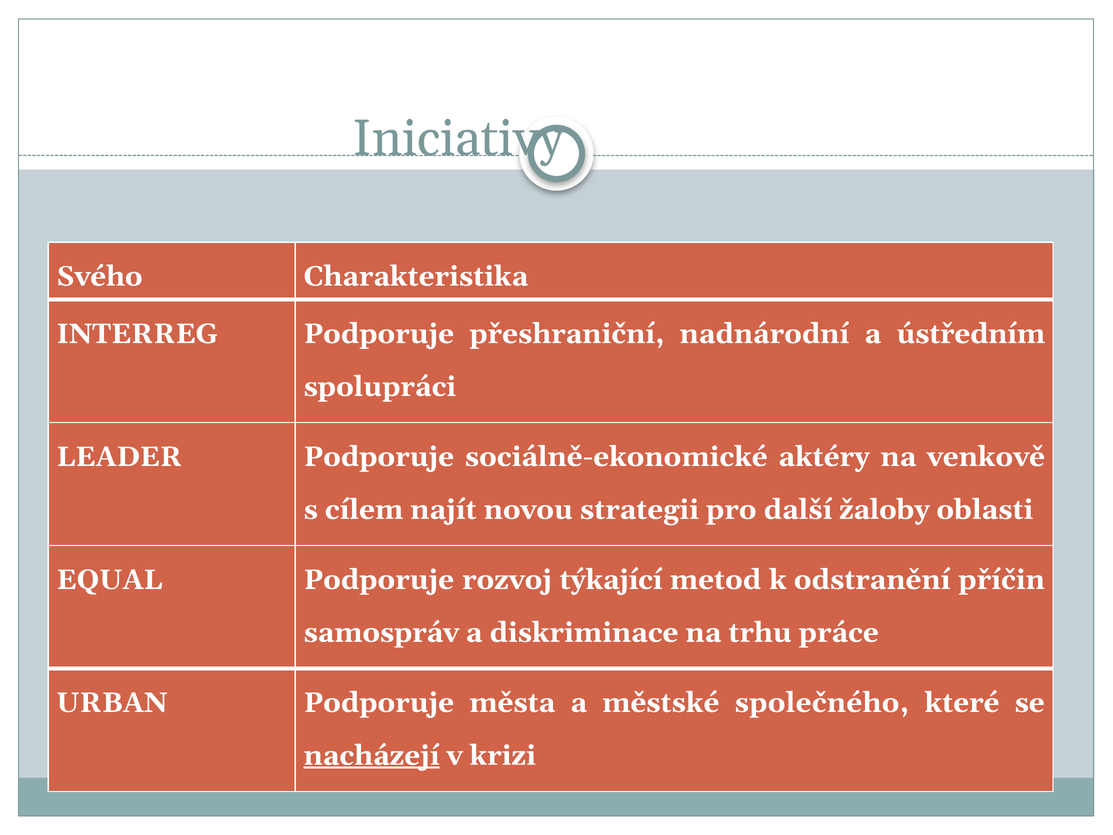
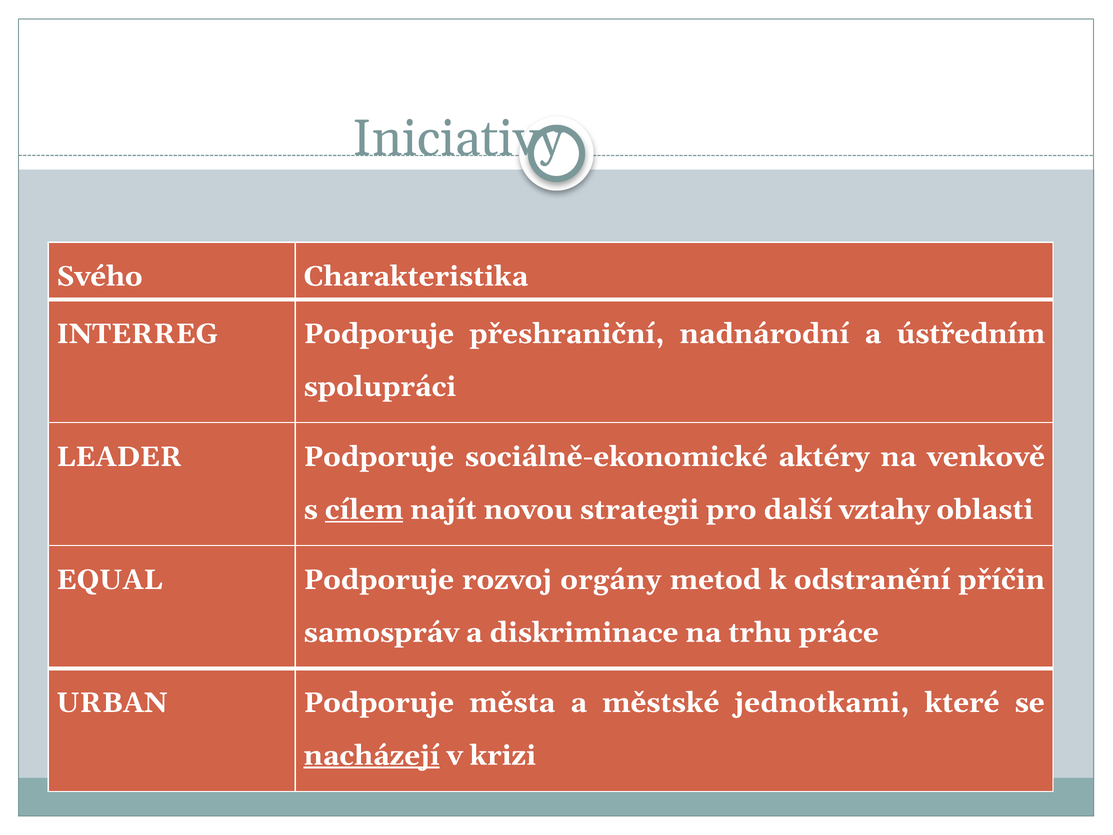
cílem underline: none -> present (364, 510)
žaloby: žaloby -> vztahy (884, 510)
týkající: týkající -> orgány (611, 580)
společného: společného -> jednotkami (822, 702)
